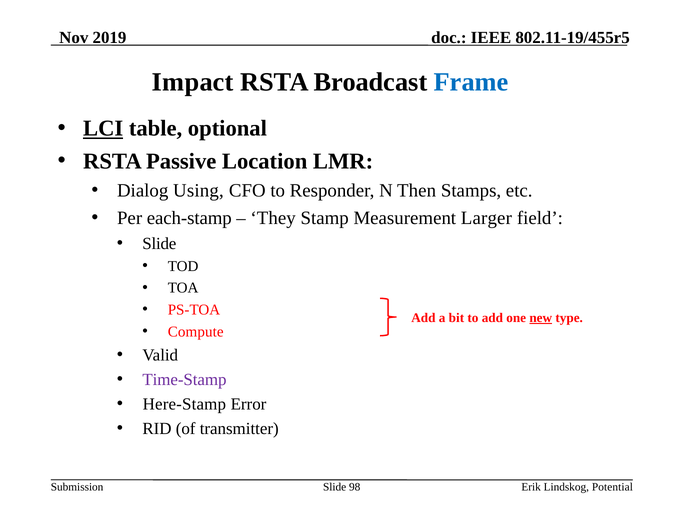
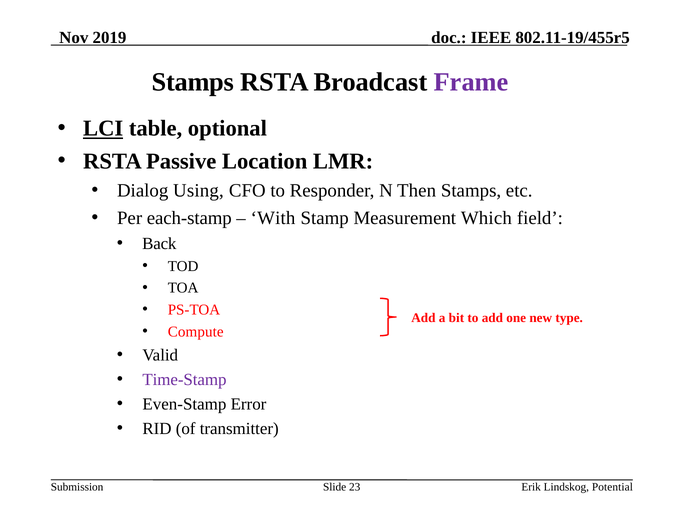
Impact: Impact -> Stamps (193, 82)
Frame colour: blue -> purple (471, 82)
They: They -> With (273, 218)
Larger: Larger -> Which (486, 218)
Slide: Slide -> Back (159, 244)
new underline: present -> none (541, 318)
Here-Stamp: Here-Stamp -> Even-Stamp (184, 405)
98: 98 -> 23 (355, 488)
